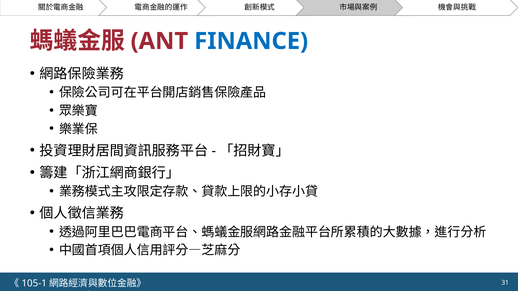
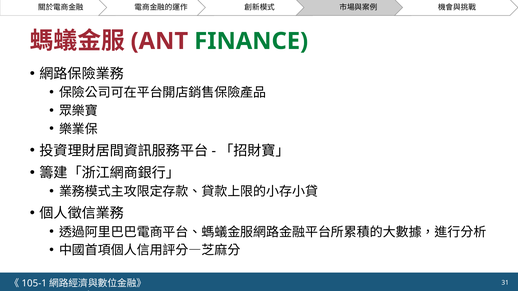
FINANCE colour: blue -> green (251, 41)
